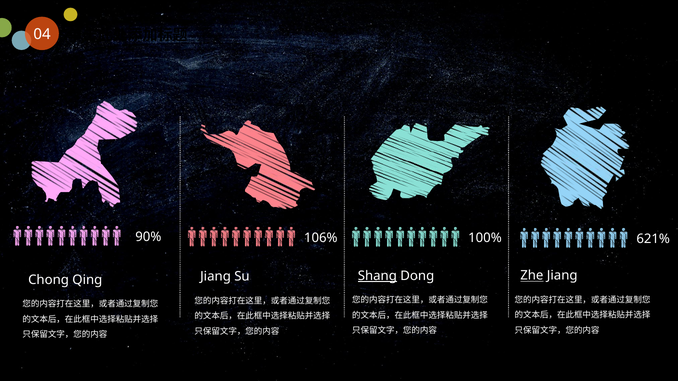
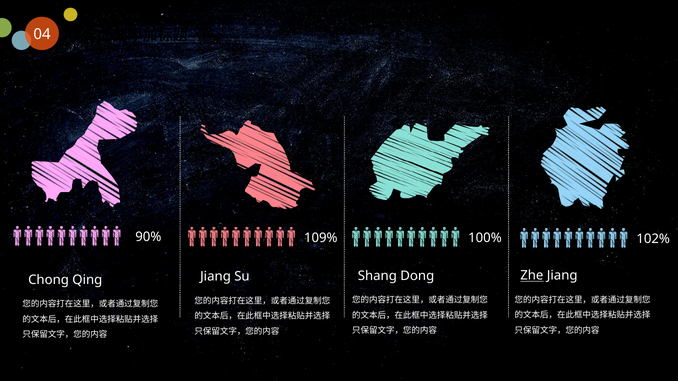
106%: 106% -> 109% (321, 238)
621%: 621% -> 102% (653, 239)
Shang underline: present -> none (377, 276)
